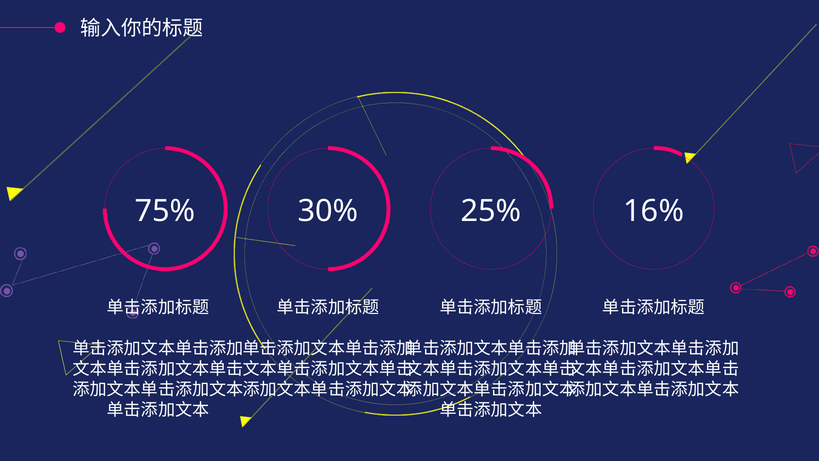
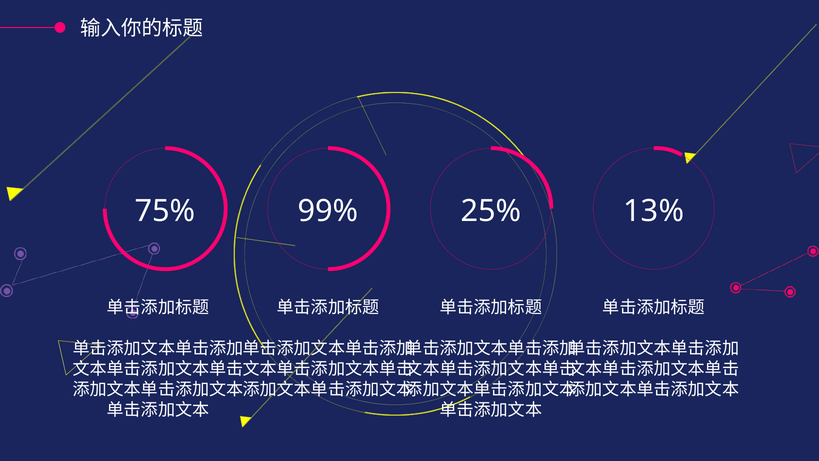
30%: 30% -> 99% (328, 211)
16%: 16% -> 13% (654, 211)
